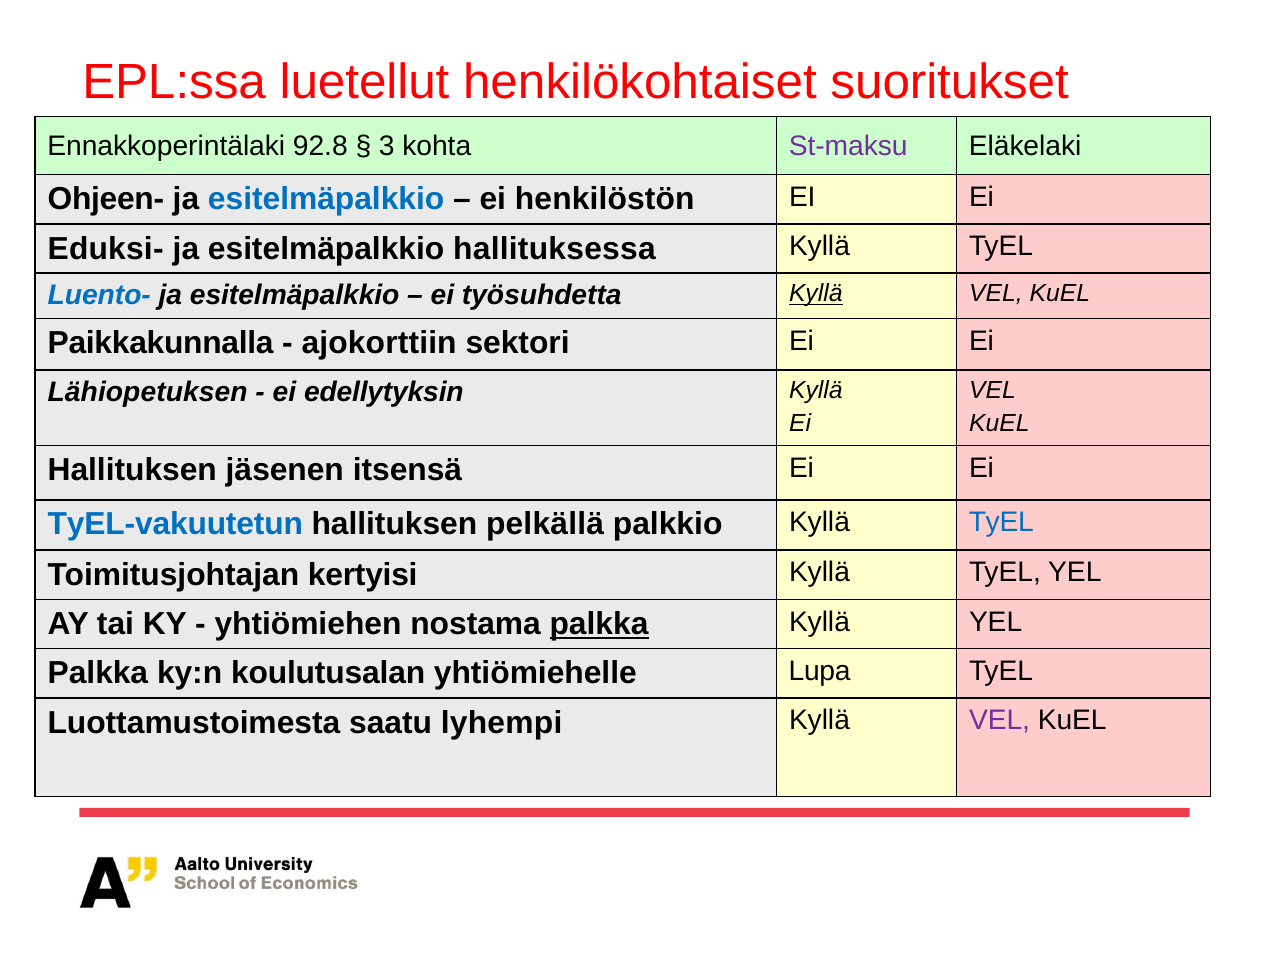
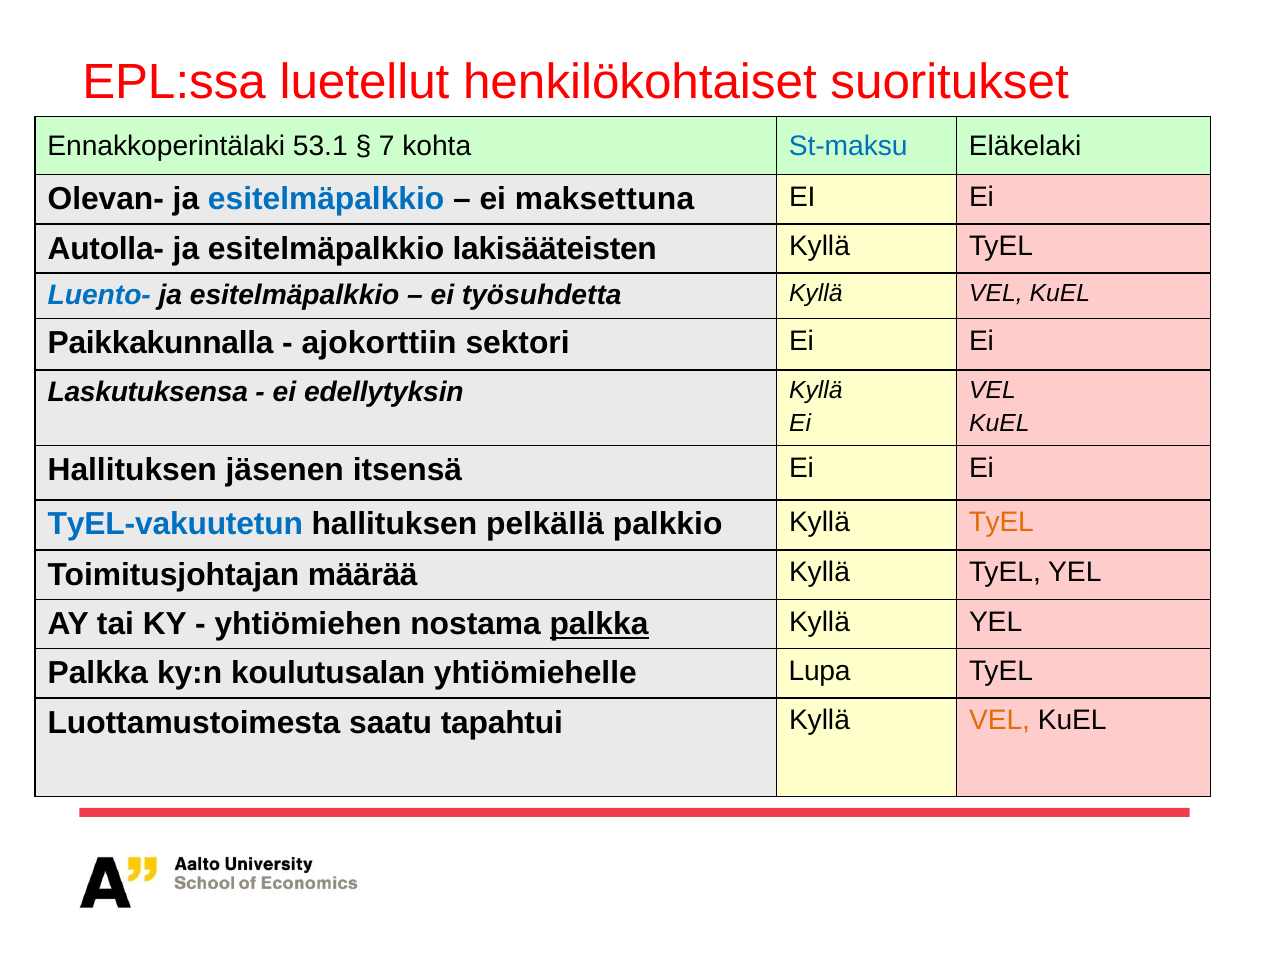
92.8: 92.8 -> 53.1 (320, 146)
3: 3 -> 7 (387, 146)
St-maksu colour: purple -> blue (848, 146)
Ohjeen-: Ohjeen- -> Olevan- (106, 199)
henkilöstön: henkilöstön -> maksettuna (605, 199)
Eduksi-: Eduksi- -> Autolla- (106, 249)
hallituksessa: hallituksessa -> lakisääteisten (555, 249)
Kyllä underline: present -> none (816, 294)
Lähiopetuksen: Lähiopetuksen -> Laskutuksensa (148, 393)
TyEL colour: blue -> orange (1001, 522)
kertyisi: kertyisi -> määrää (363, 575)
lyhempi: lyhempi -> tapahtui (502, 723)
VEL colour: purple -> orange (1000, 721)
